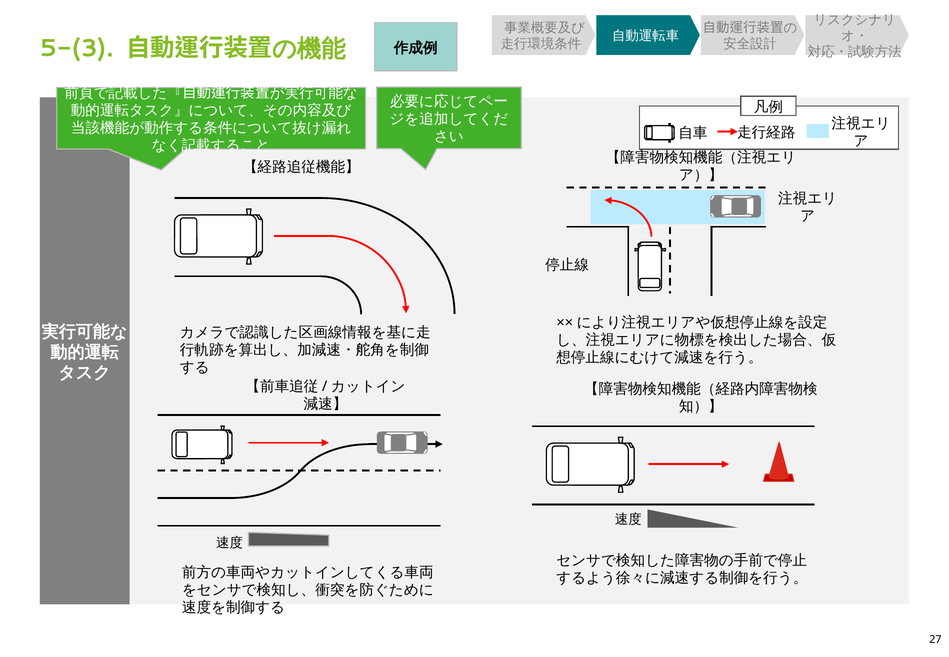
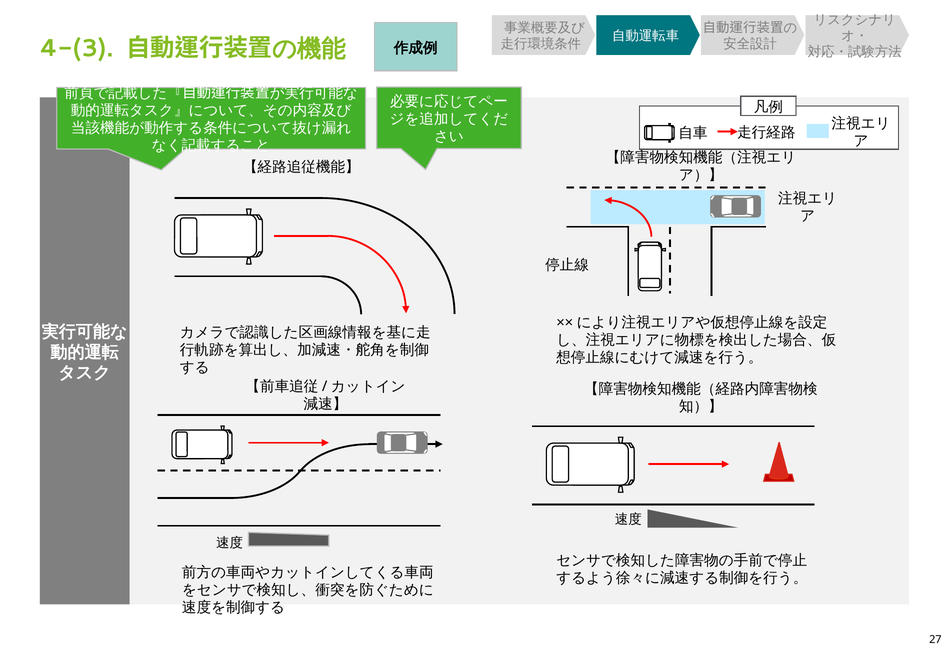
5-(3: 5-(3 -> 4-(3 (77, 48)
